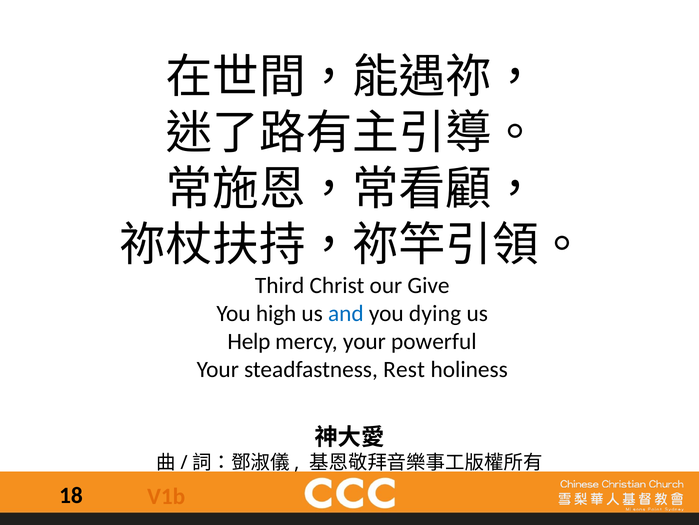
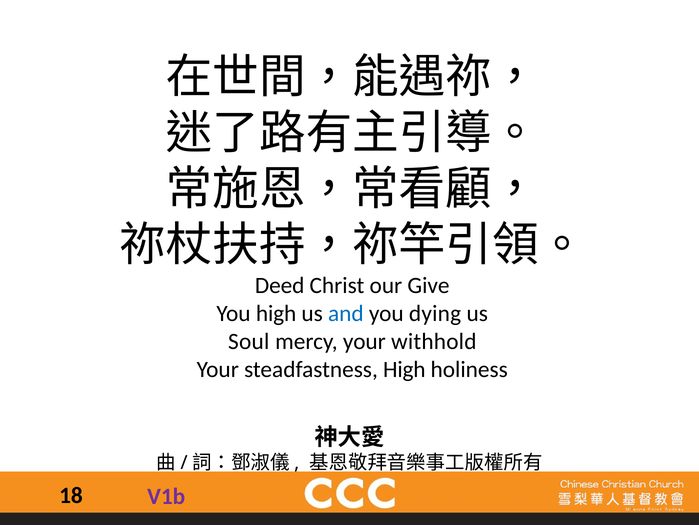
Third: Third -> Deed (280, 285)
Help: Help -> Soul (249, 341)
powerful: powerful -> withhold (434, 341)
steadfastness Rest: Rest -> High (404, 369)
V1b colour: orange -> purple (166, 496)
